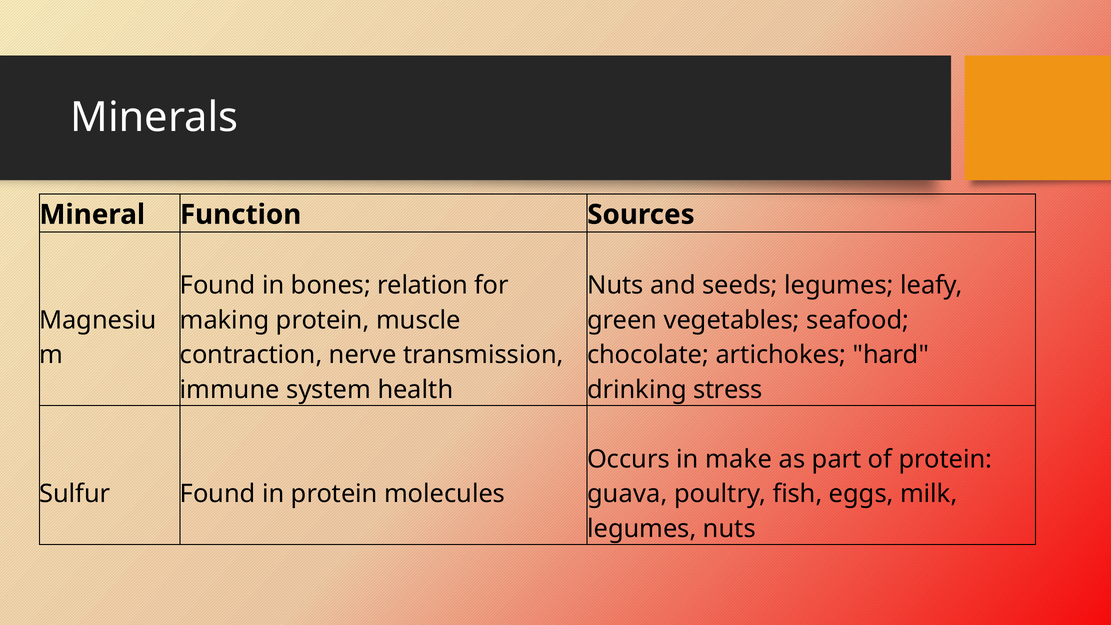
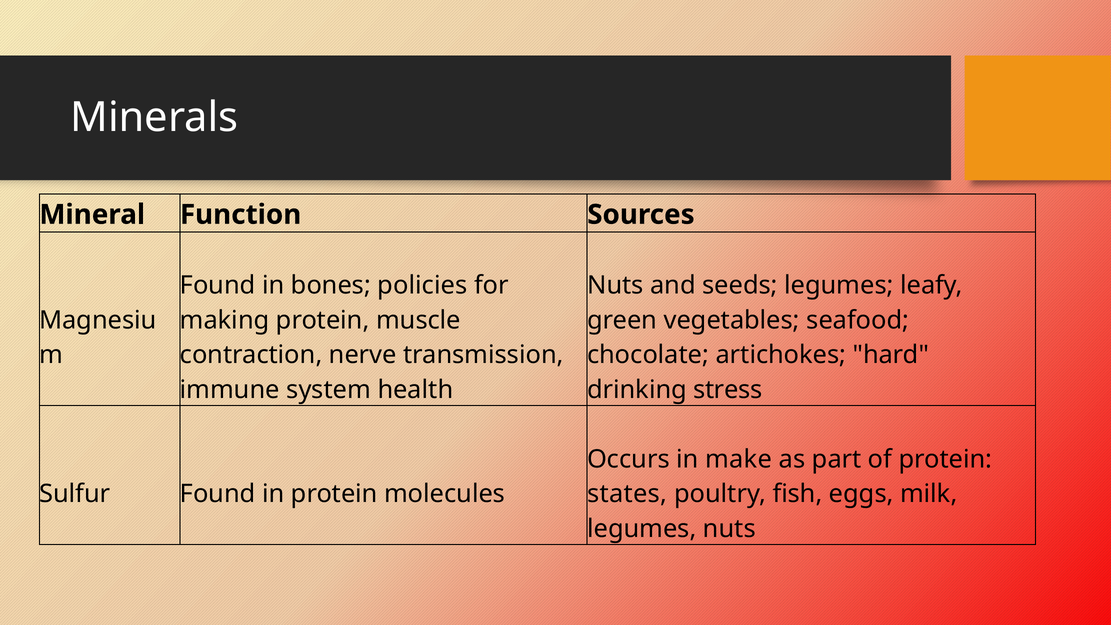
relation: relation -> policies (422, 286)
guava: guava -> states (627, 494)
